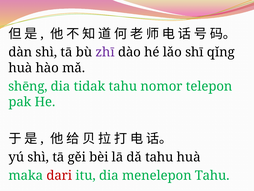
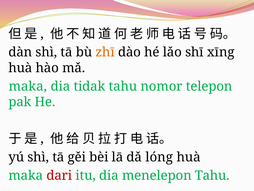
zhī colour: purple -> orange (105, 52)
qǐng: qǐng -> xīng (221, 52)
shēng: shēng -> maka (28, 86)
dǎ tahu: tahu -> lóng (159, 157)
